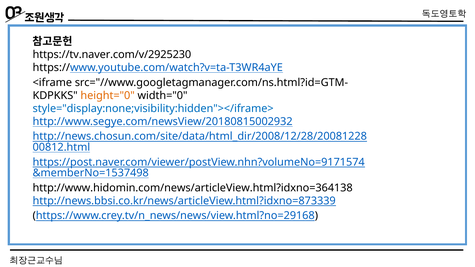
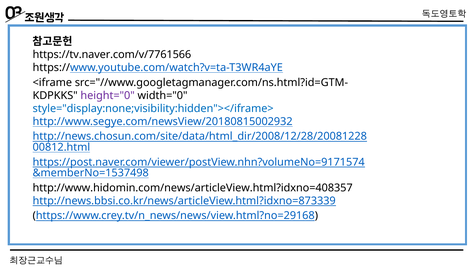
https://tv.naver.com/v/2925230: https://tv.naver.com/v/2925230 -> https://tv.naver.com/v/7761566 (112, 55)
height="0 colour: orange -> purple (108, 96)
http://www.hidomin.com/news/articleView.html?idxno=364138: http://www.hidomin.com/news/articleView.html?idxno=364138 -> http://www.hidomin.com/news/articleView.html?idxno=408357 (193, 188)
